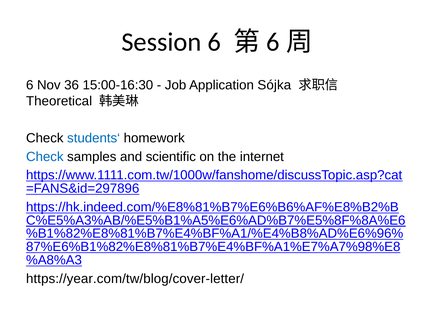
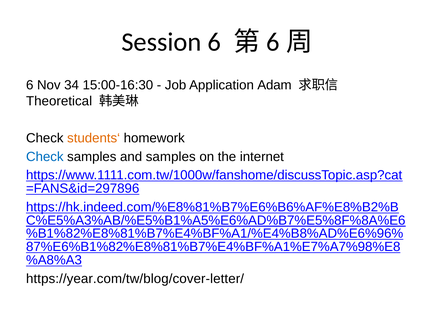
36: 36 -> 34 (72, 85)
Sójka: Sójka -> Adam (274, 85)
students‘ colour: blue -> orange (94, 138)
and scientiﬁc: scientiﬁc -> samples (171, 156)
